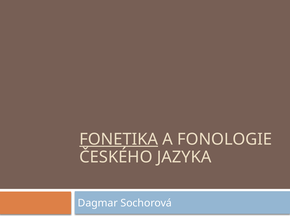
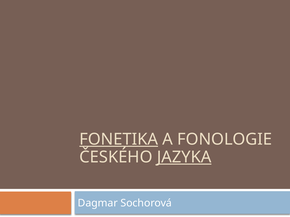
JAZYKA underline: none -> present (184, 157)
